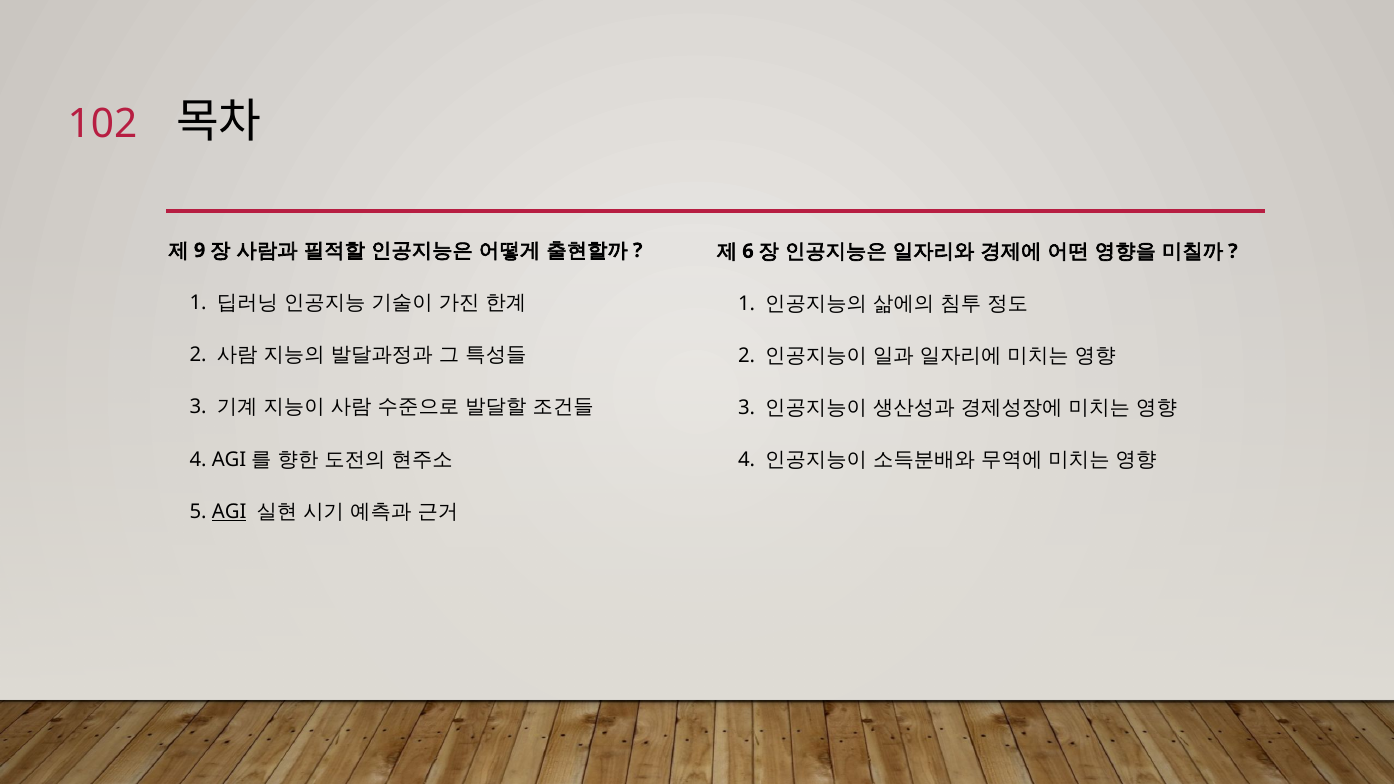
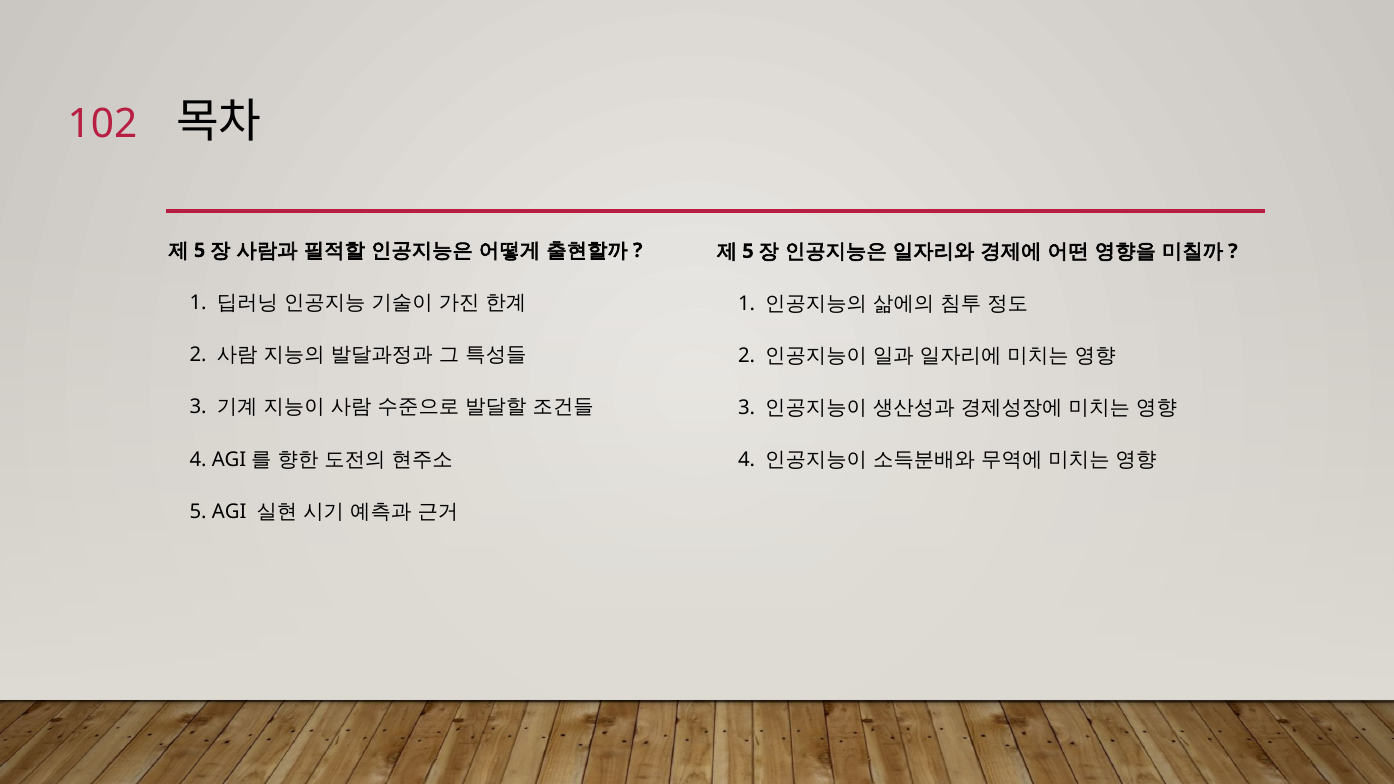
9: 9 -> 5 (200, 250)
6: 6 -> 5 (748, 251)
AGI underline: present -> none (229, 512)
